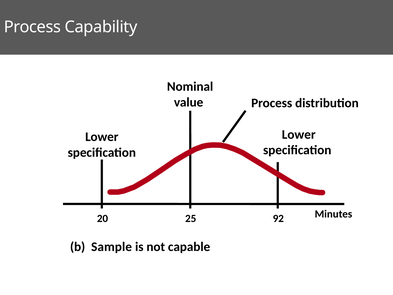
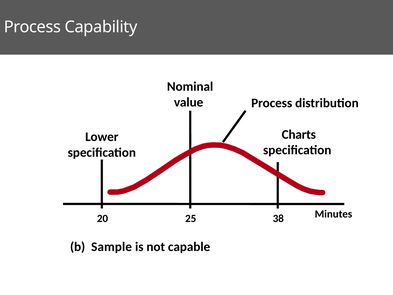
Lower: Lower -> Charts (299, 134)
92: 92 -> 38 (278, 218)
